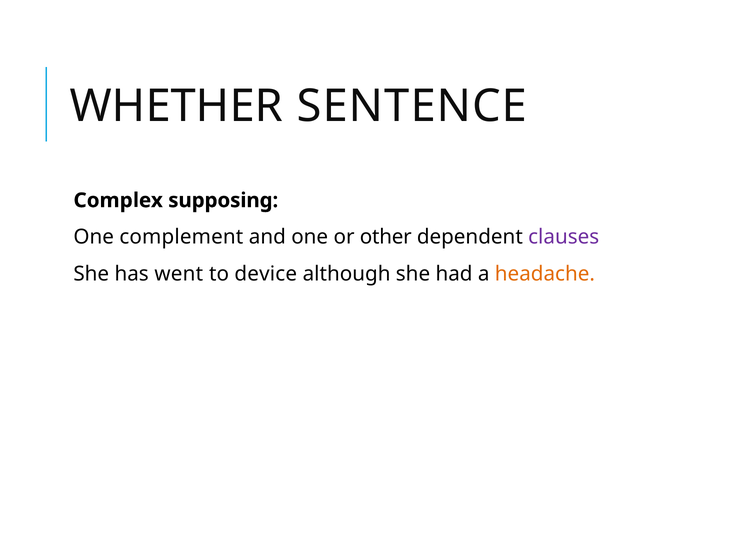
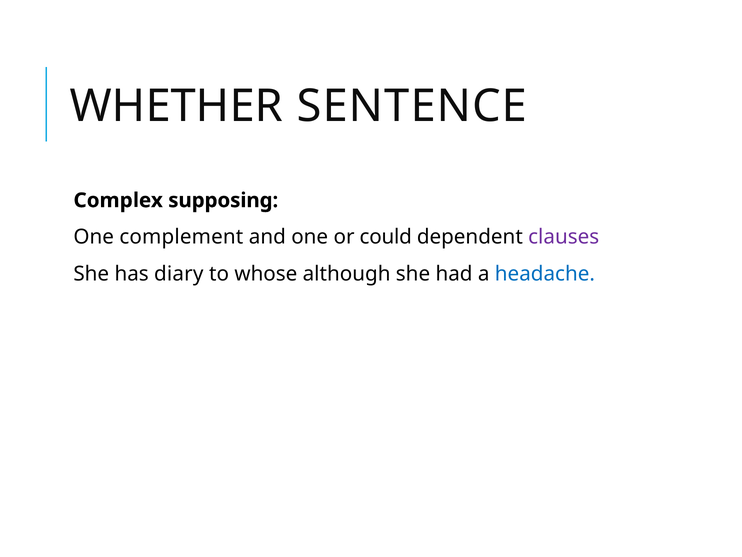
other: other -> could (386, 237)
went: went -> diary (179, 274)
device: device -> whose (266, 274)
headache colour: orange -> blue (545, 274)
